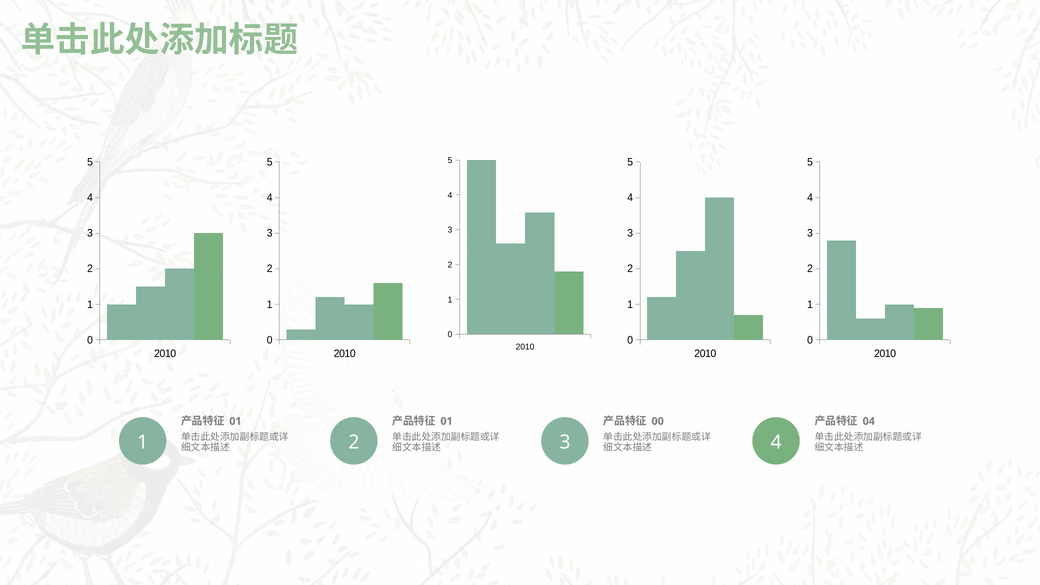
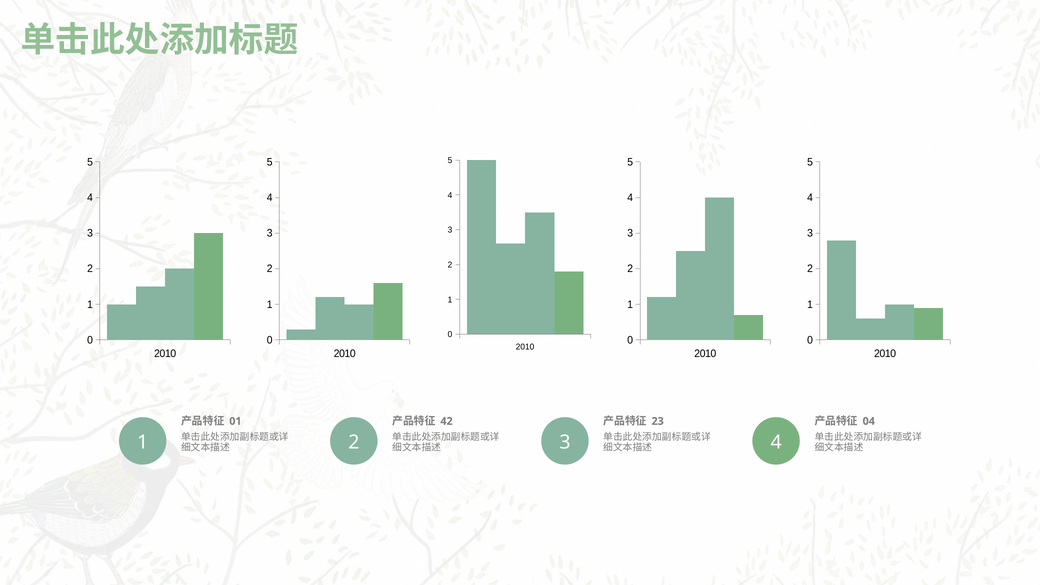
01: 01 -> 42 (447, 421)
00: 00 -> 23 (658, 421)
